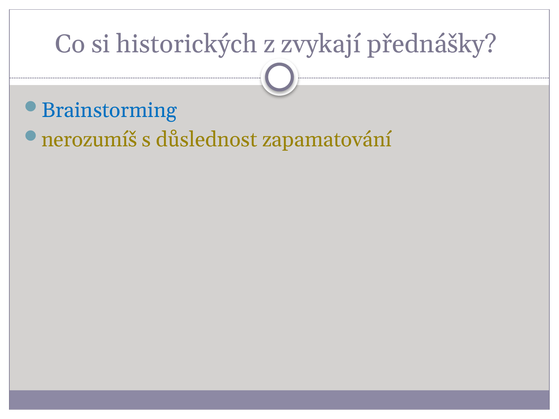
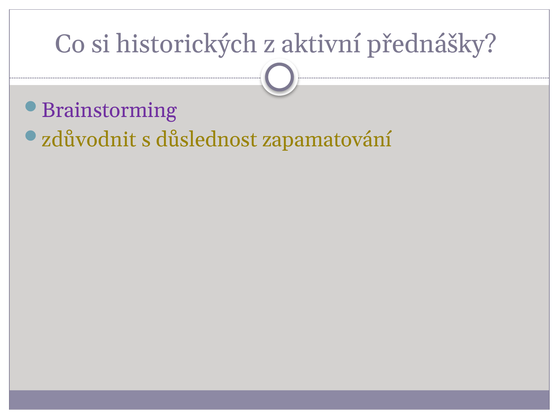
zvykají: zvykají -> aktivní (321, 44)
Brainstorming colour: blue -> purple (109, 110)
nerozumíš: nerozumíš -> zdůvodnit (89, 140)
